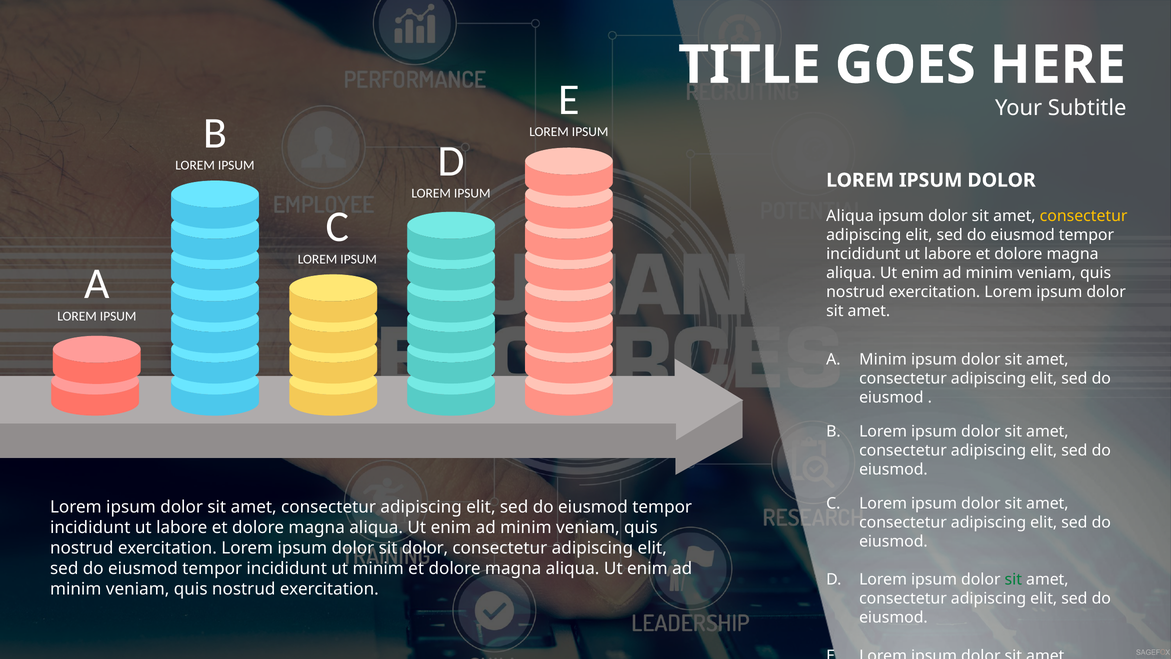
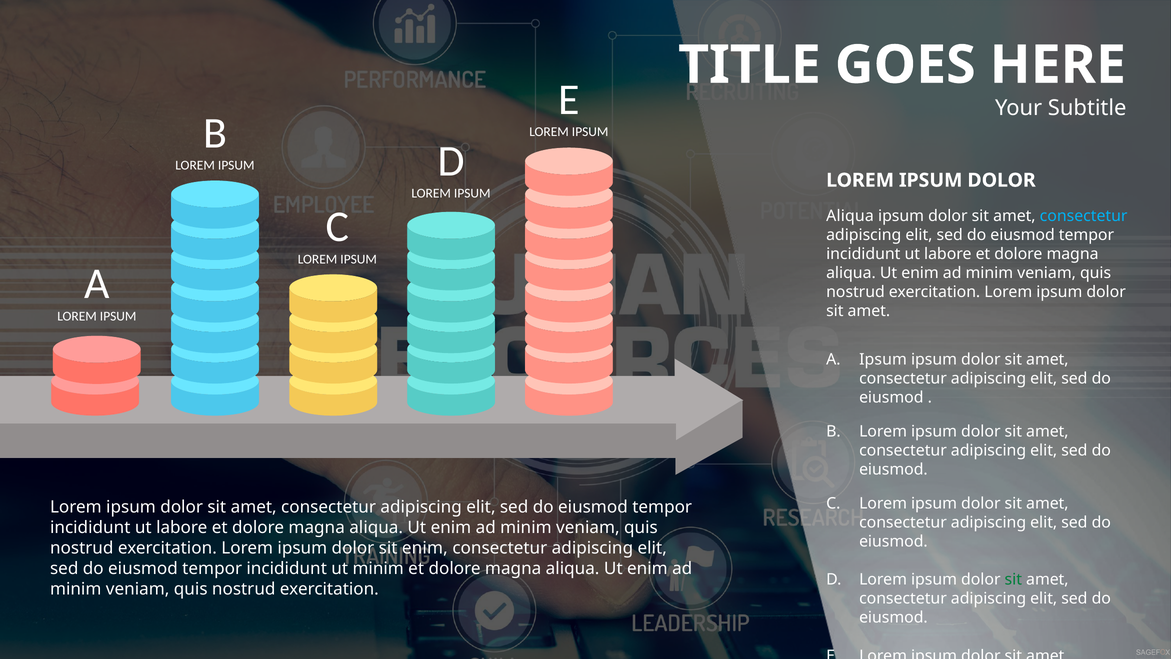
consectetur colour: yellow -> light blue (1084, 216)
A Minim: Minim -> Ipsum (883, 359)
sit dolor: dolor -> enim (425, 548)
